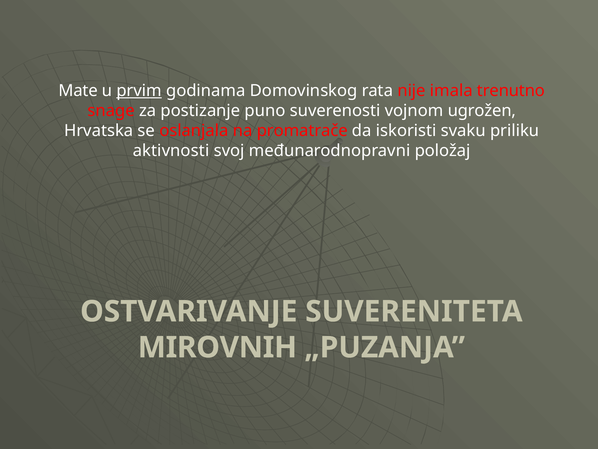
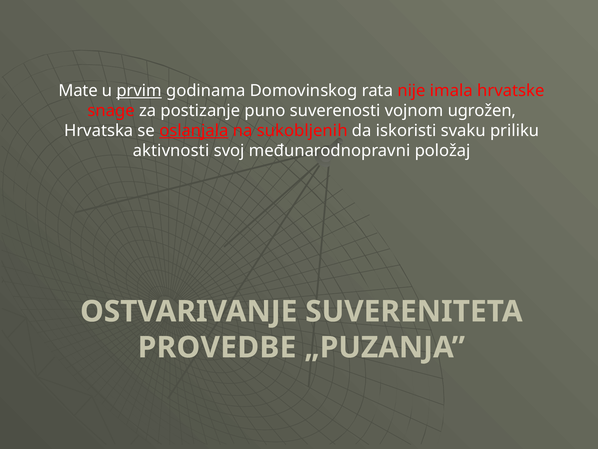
trenutno: trenutno -> hrvatske (511, 91)
oslanjala underline: none -> present (194, 131)
promatrače: promatrače -> sukobljenih (302, 131)
MIROVNIH: MIROVNIH -> PROVEDBE (217, 347)
